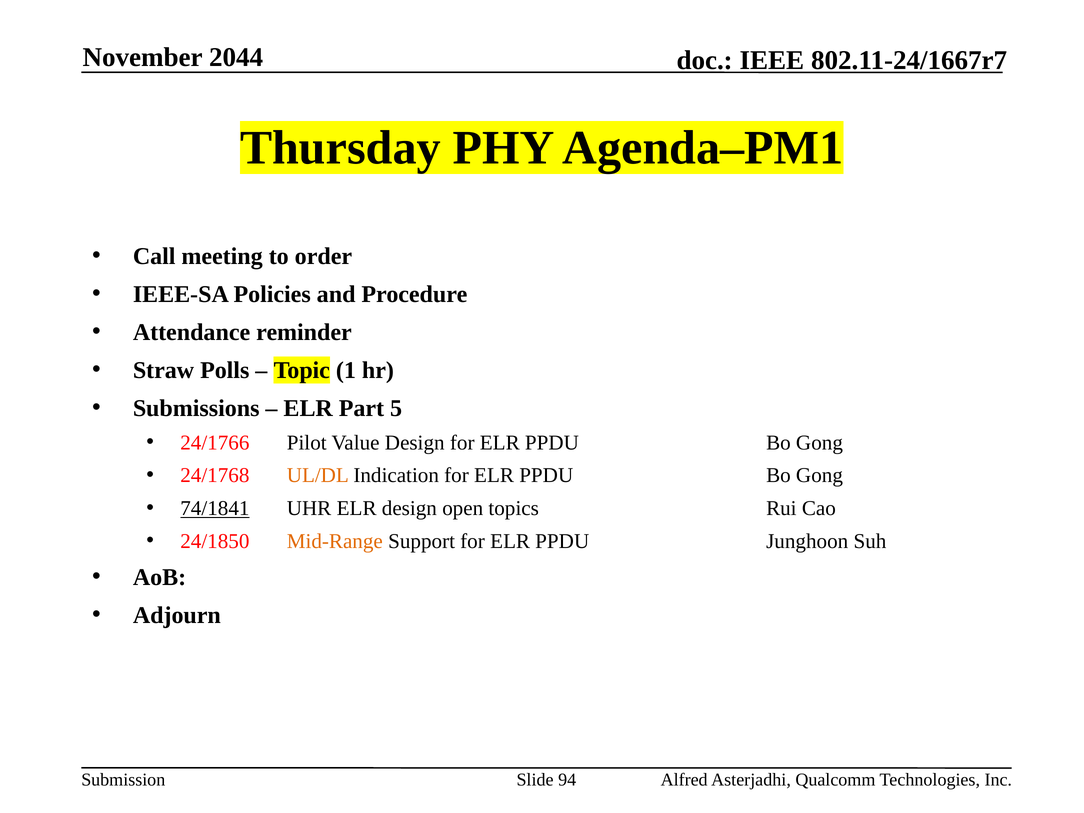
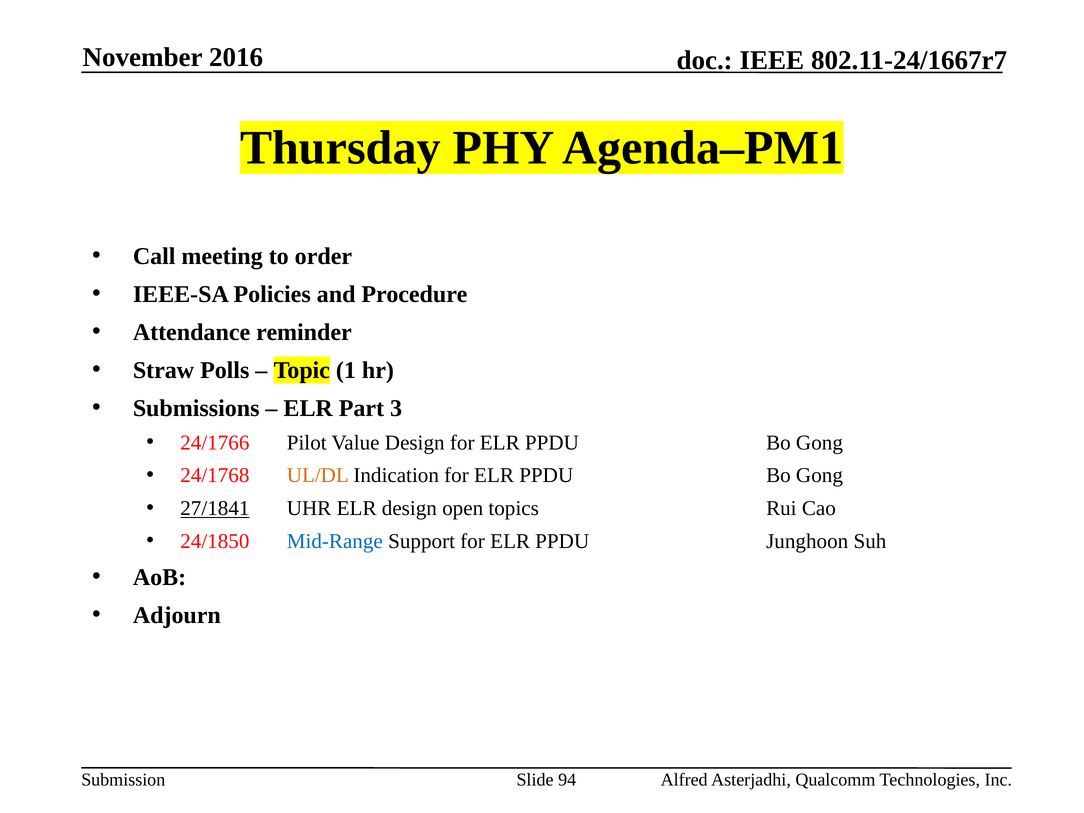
2044: 2044 -> 2016 (236, 57)
5: 5 -> 3 (396, 408)
74/1841: 74/1841 -> 27/1841 (215, 508)
Mid-Range colour: orange -> blue (335, 541)
